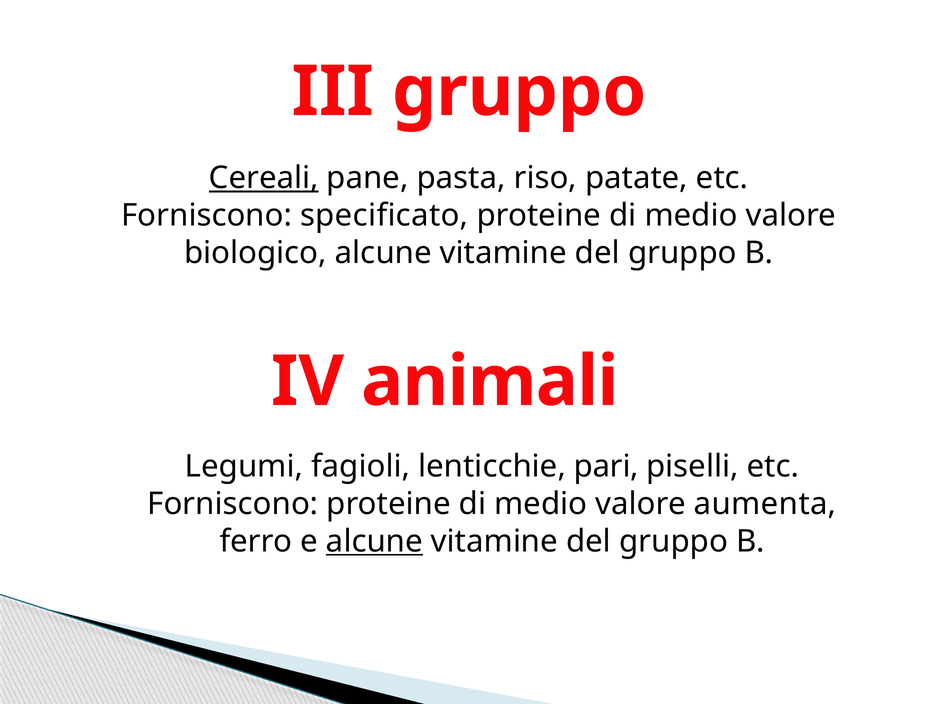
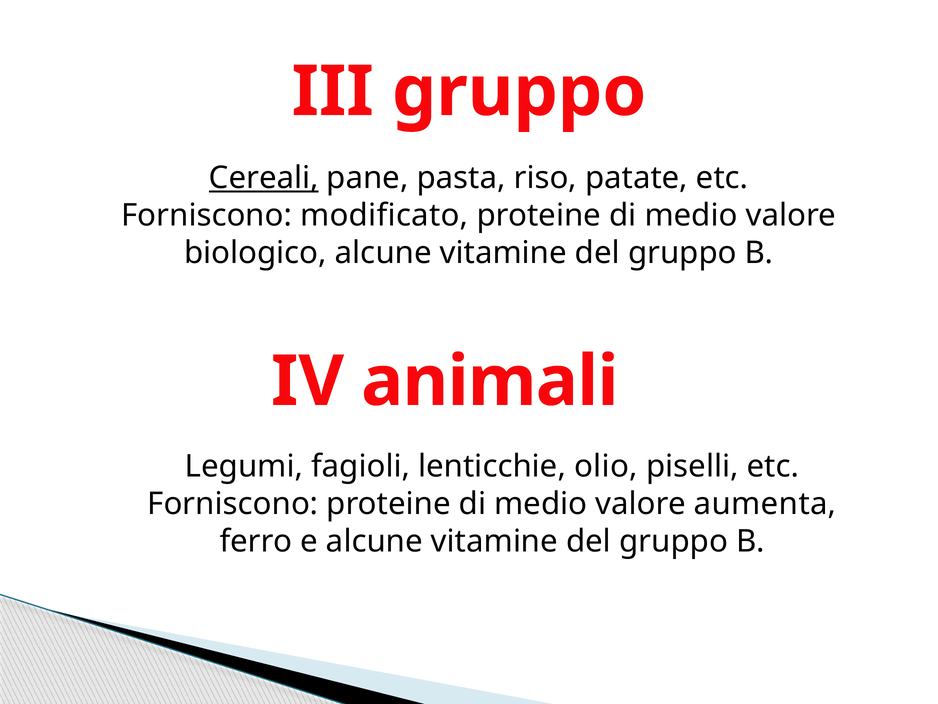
specificato: specificato -> modificato (384, 215)
pari: pari -> olio (606, 466)
alcune underline: present -> none (374, 541)
